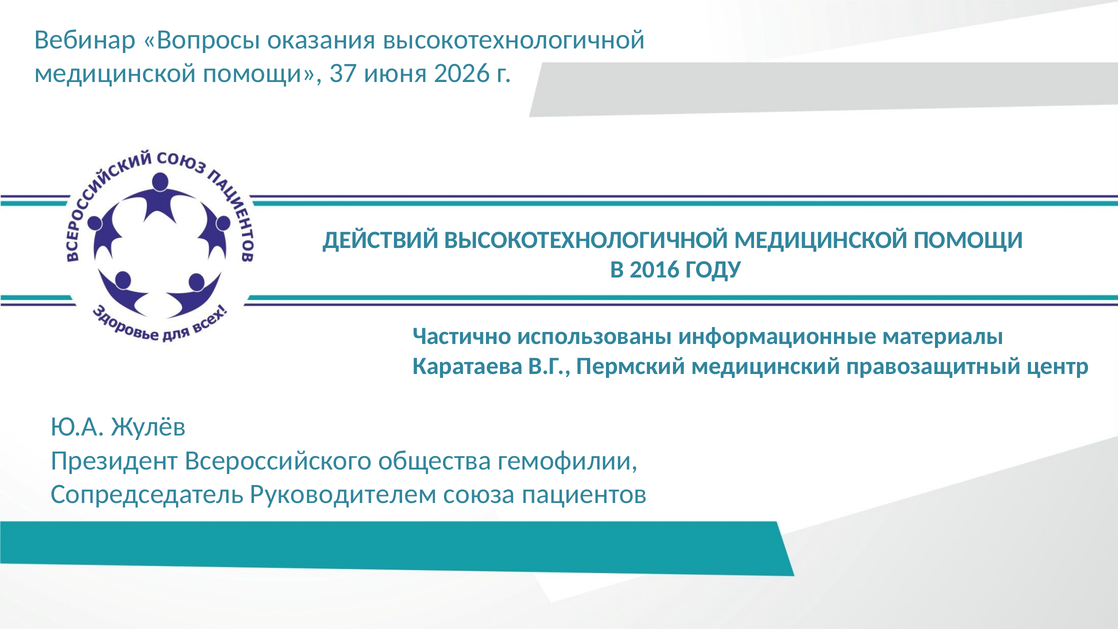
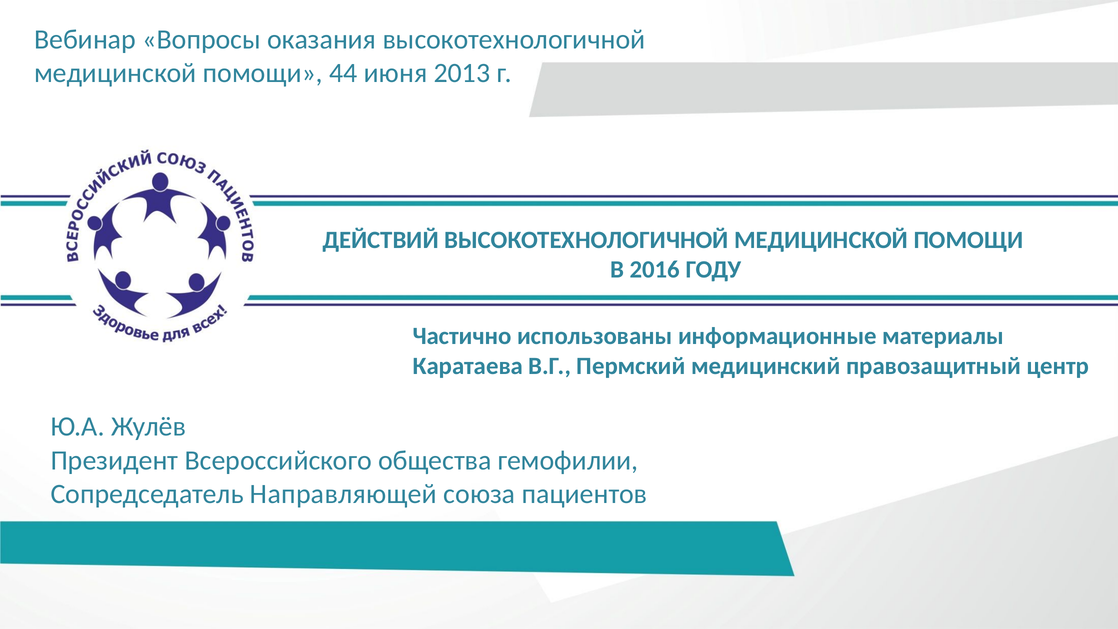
37: 37 -> 44 (343, 73)
2026: 2026 -> 2013 (462, 73)
Руководителем: Руководителем -> Направляющей (343, 494)
